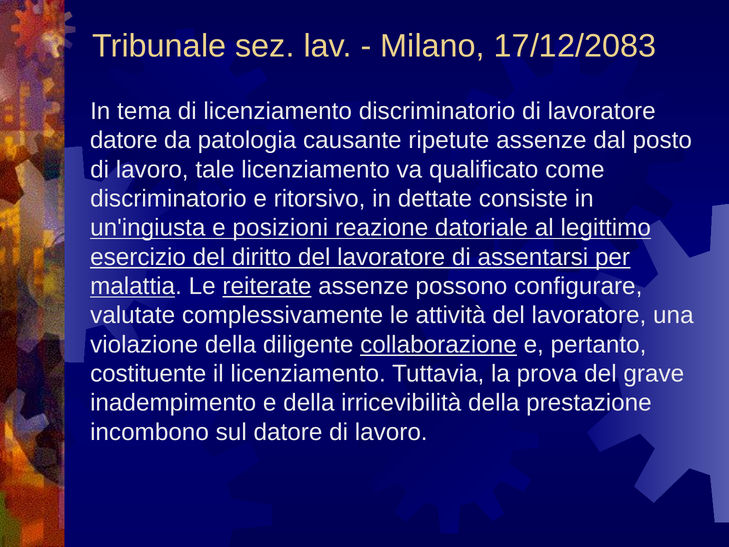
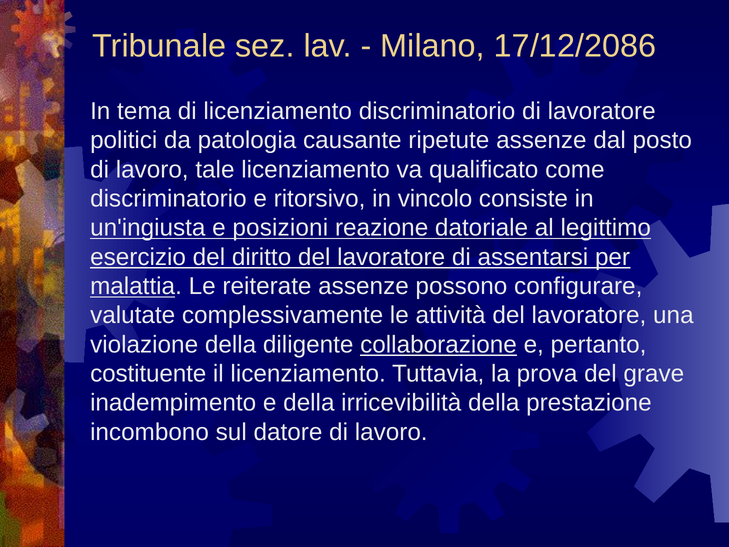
17/12/2083: 17/12/2083 -> 17/12/2086 (575, 46)
datore: datore -> politici (124, 140)
dettate: dettate -> vincolo (435, 199)
reiterate underline: present -> none (267, 286)
